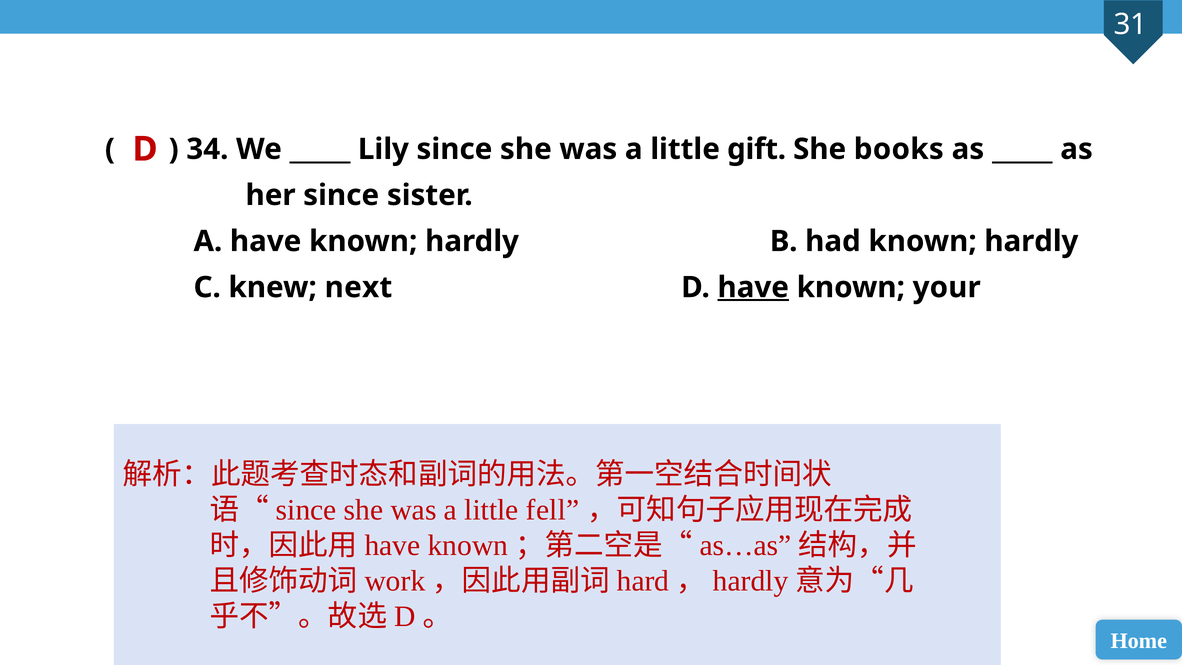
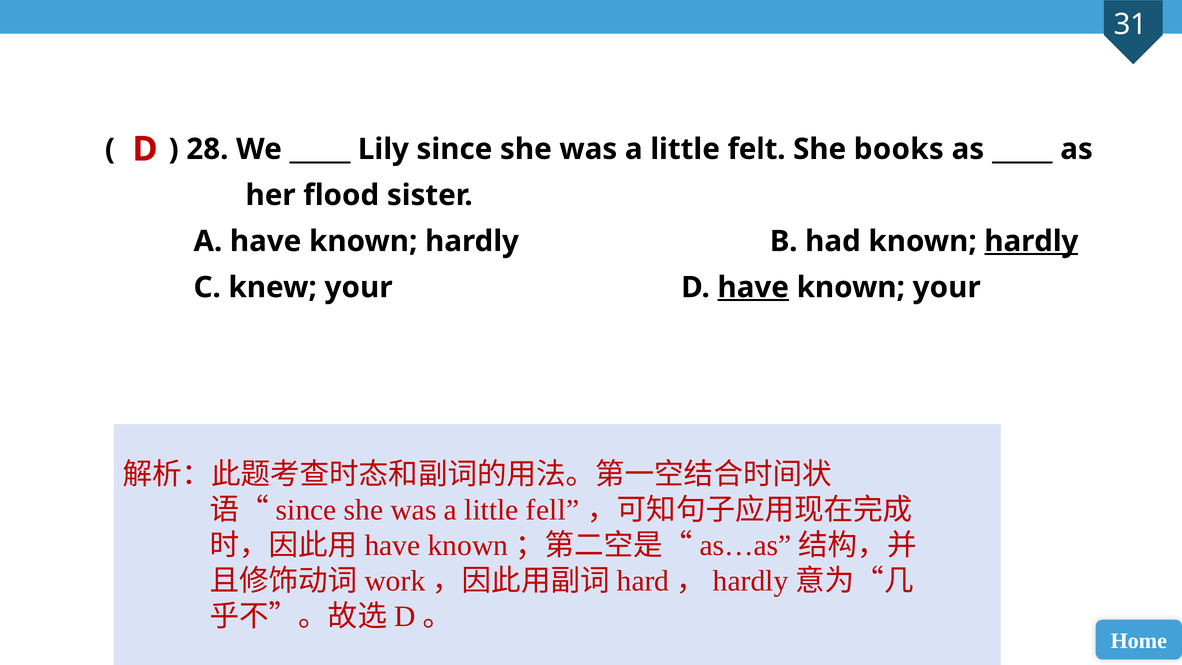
34: 34 -> 28 (207, 149)
gift: gift -> felt (757, 149)
her since: since -> flood (341, 195)
hardly underline: none -> present (1031, 241)
knew next: next -> your (359, 287)
